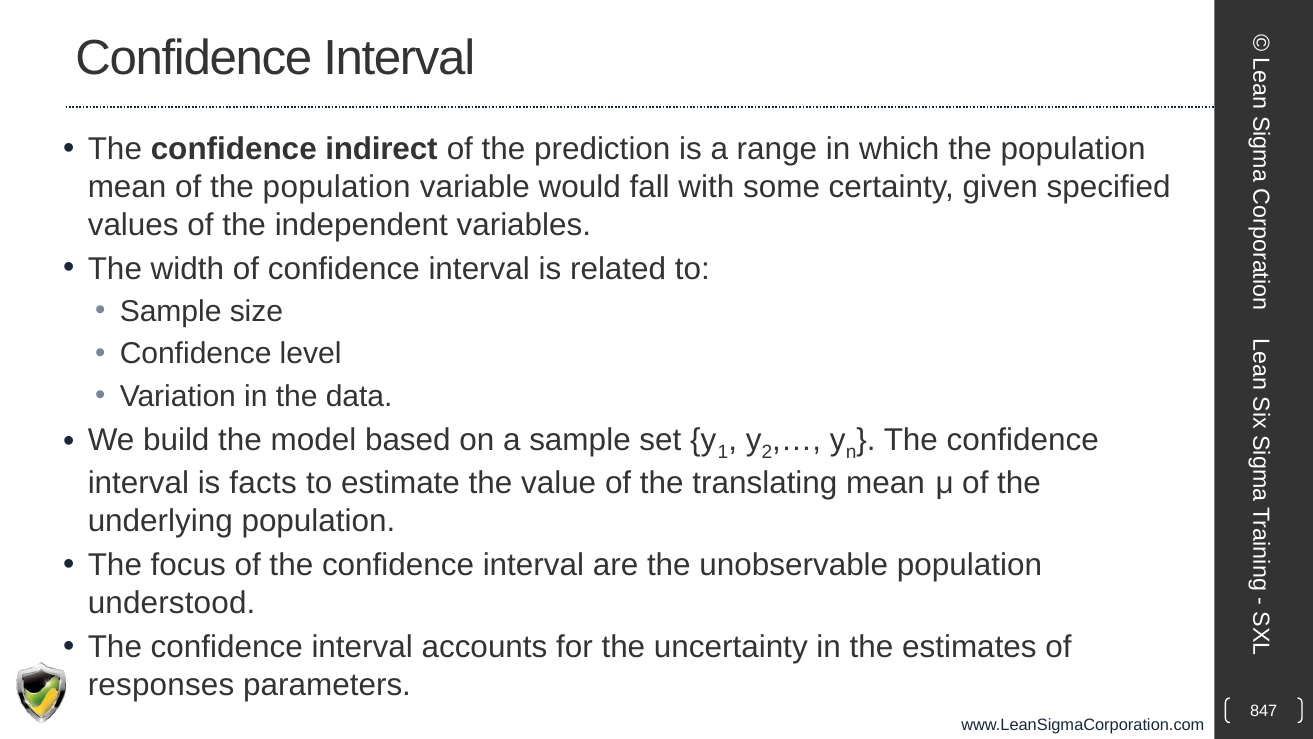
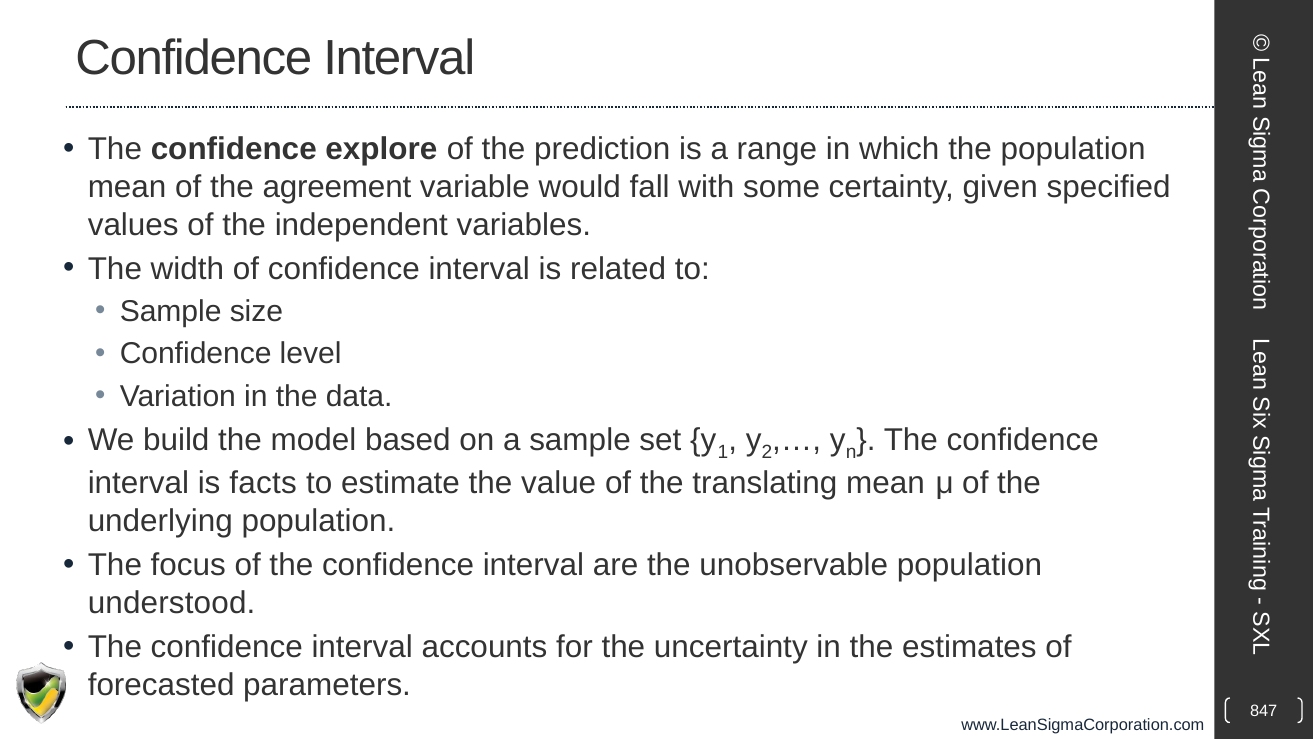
indirect: indirect -> explore (381, 149)
of the population: population -> agreement (337, 187)
responses: responses -> forecasted (161, 685)
